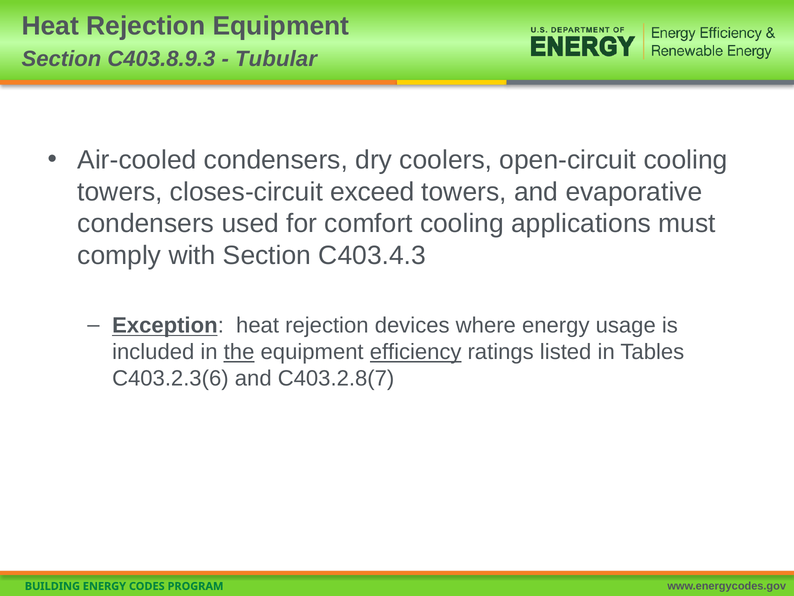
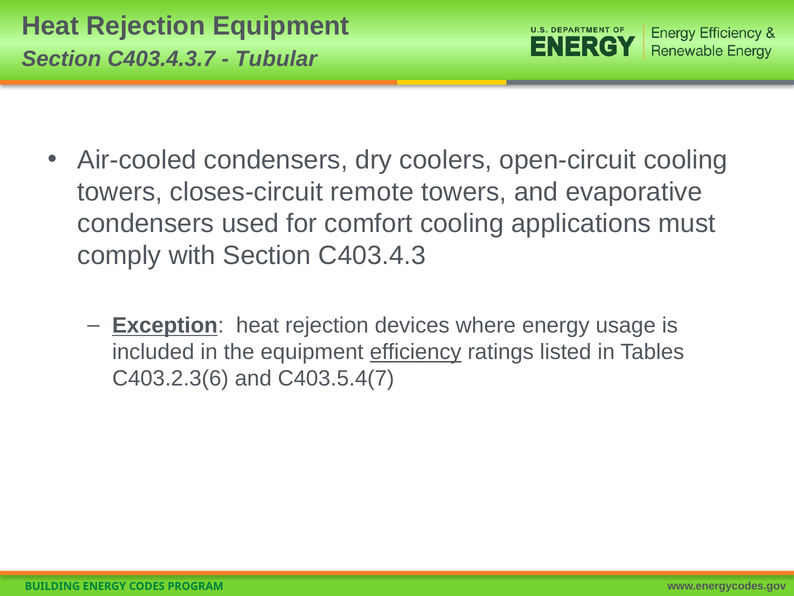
C403.8.9.3: C403.8.9.3 -> C403.4.3.7 (161, 59)
exceed: exceed -> remote (372, 192)
the underline: present -> none (239, 352)
C403.2.8(7: C403.2.8(7 -> C403.5.4(7 (336, 378)
